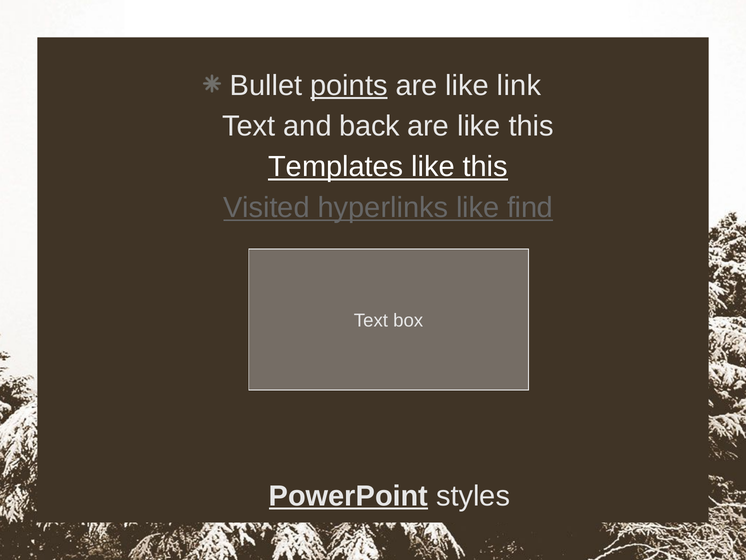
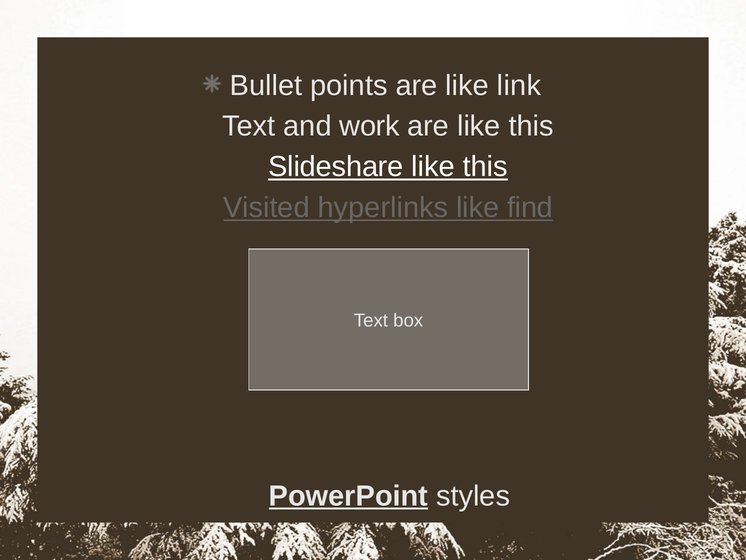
points underline: present -> none (349, 85)
back: back -> work (370, 126)
Templates: Templates -> Slideshare (336, 167)
